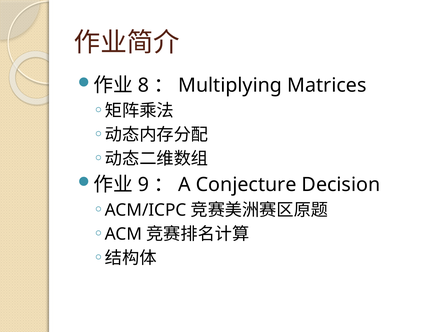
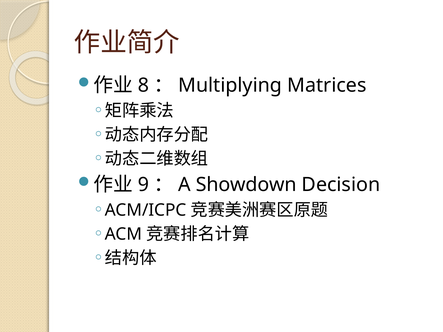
Conjecture: Conjecture -> Showdown (246, 185)
